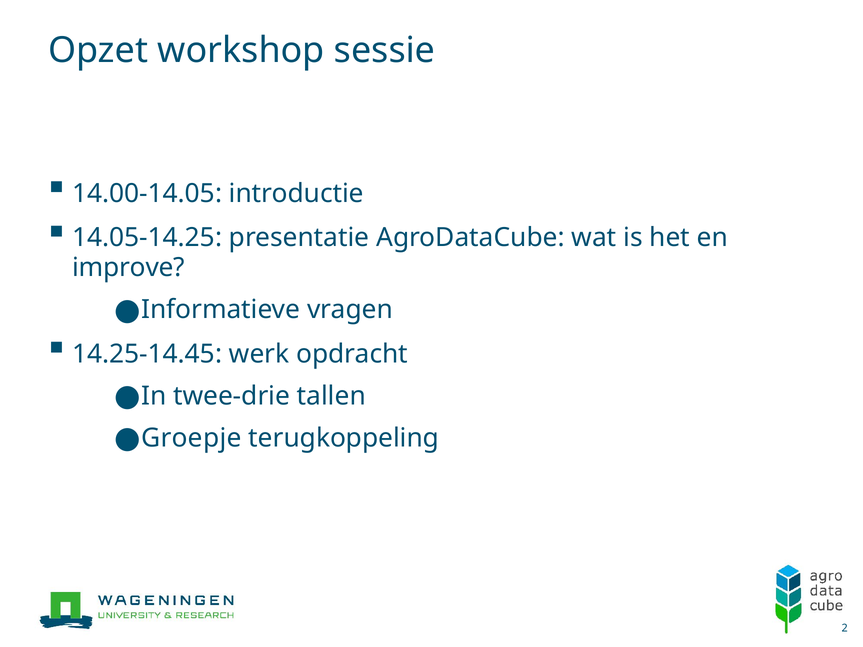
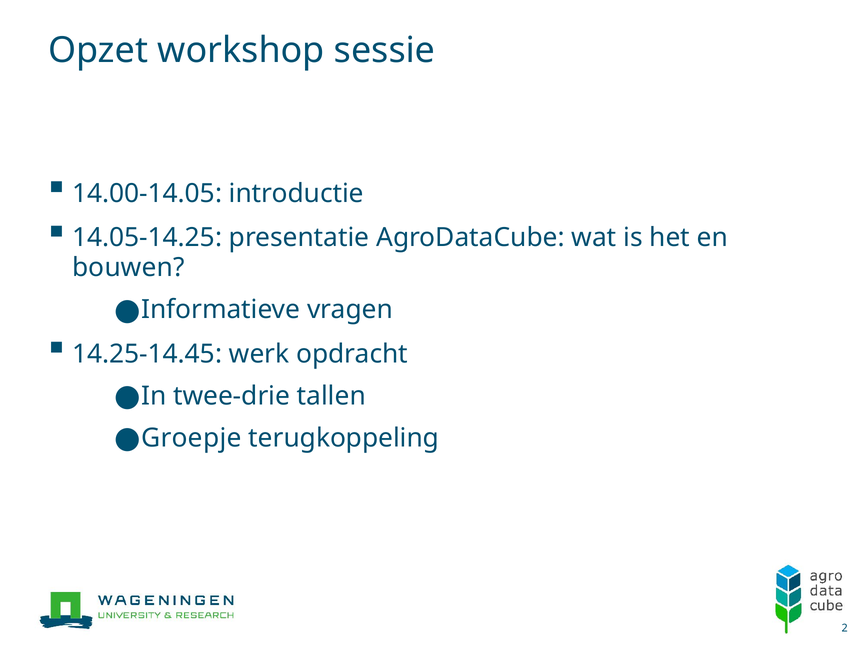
improve: improve -> bouwen (128, 268)
